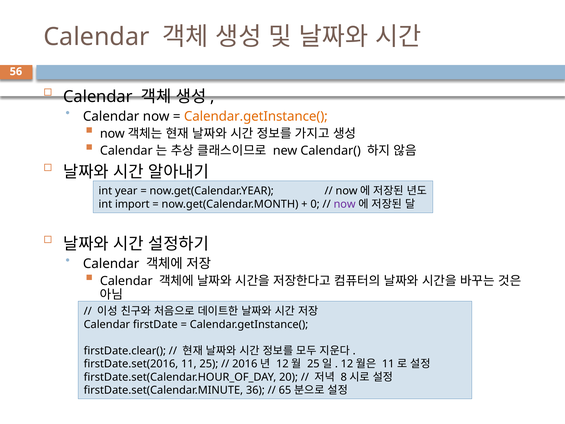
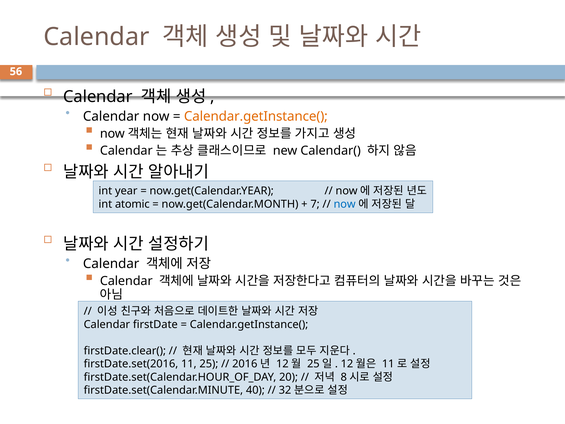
import: import -> atomic (132, 204)
0: 0 -> 7 (315, 204)
now colour: purple -> blue (345, 204)
36: 36 -> 40 (255, 390)
65: 65 -> 32 (285, 390)
